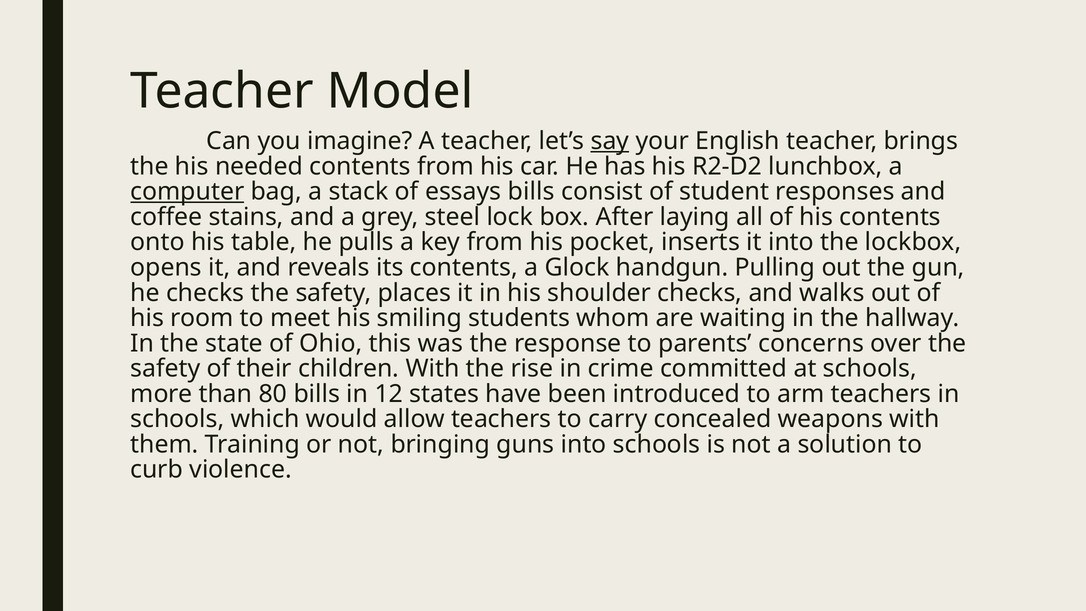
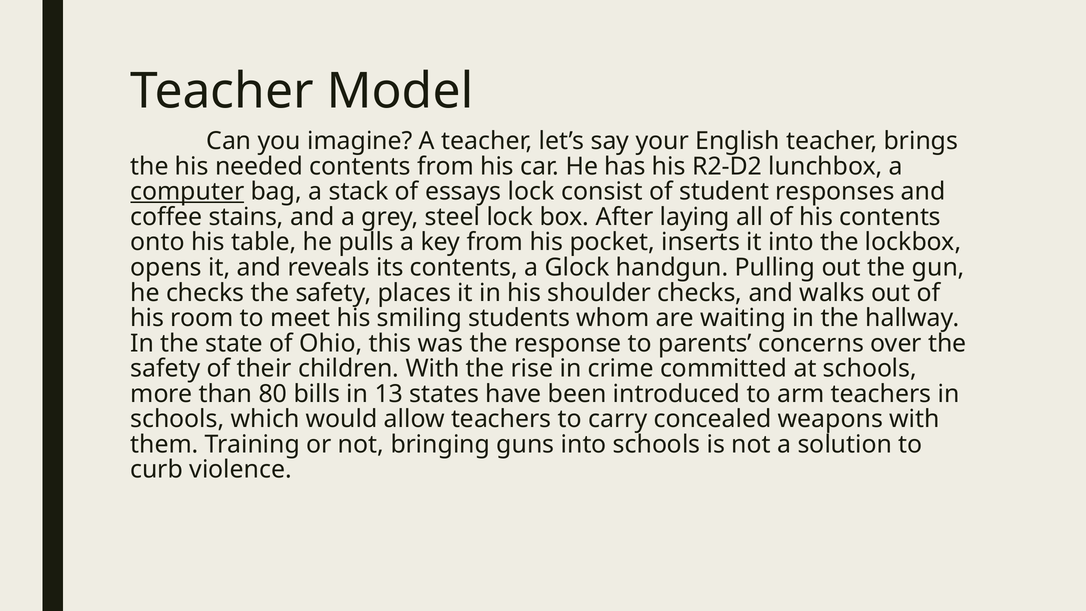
say underline: present -> none (610, 141)
essays bills: bills -> lock (531, 192)
12: 12 -> 13 (389, 394)
